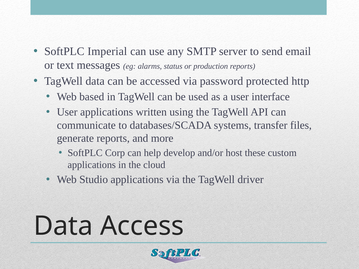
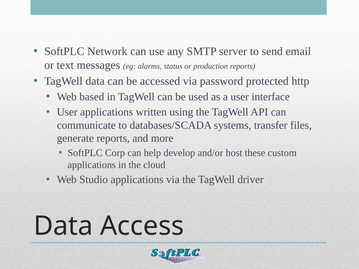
Imperial: Imperial -> Network (107, 51)
